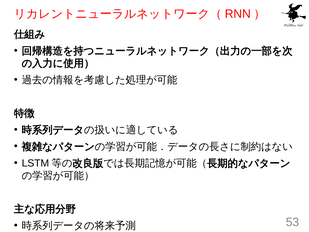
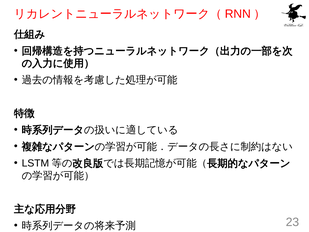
53: 53 -> 23 (292, 222)
